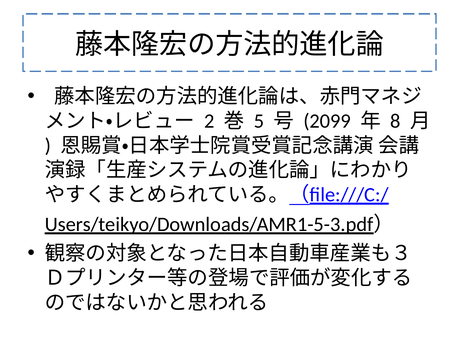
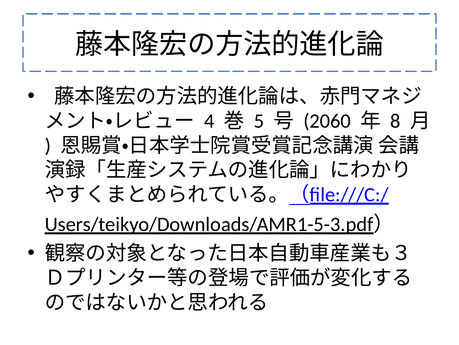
2: 2 -> 4 (209, 121)
2099: 2099 -> 2060 (327, 121)
